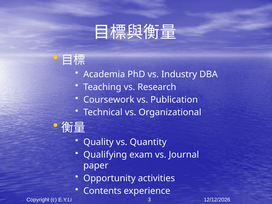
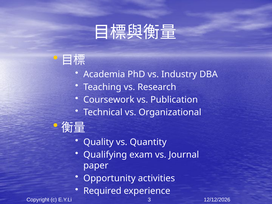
Contents: Contents -> Required (102, 191)
